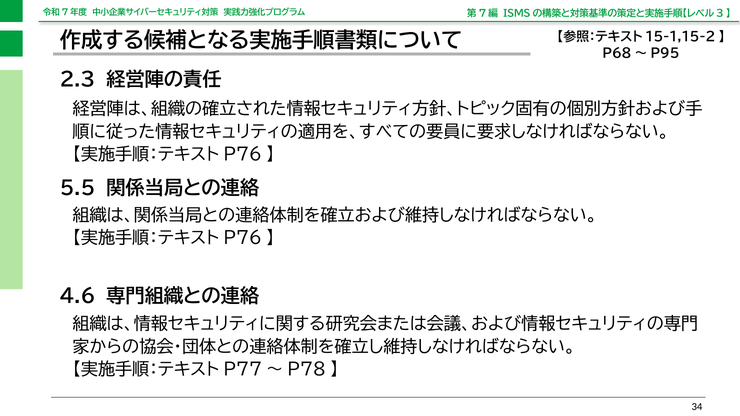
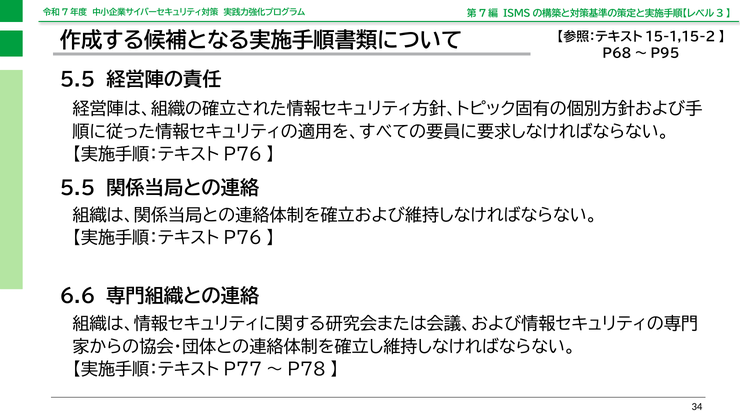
2.3: 2.3 -> 5.5 (78, 80)
4.6: 4.6 -> 6.6 (78, 297)
